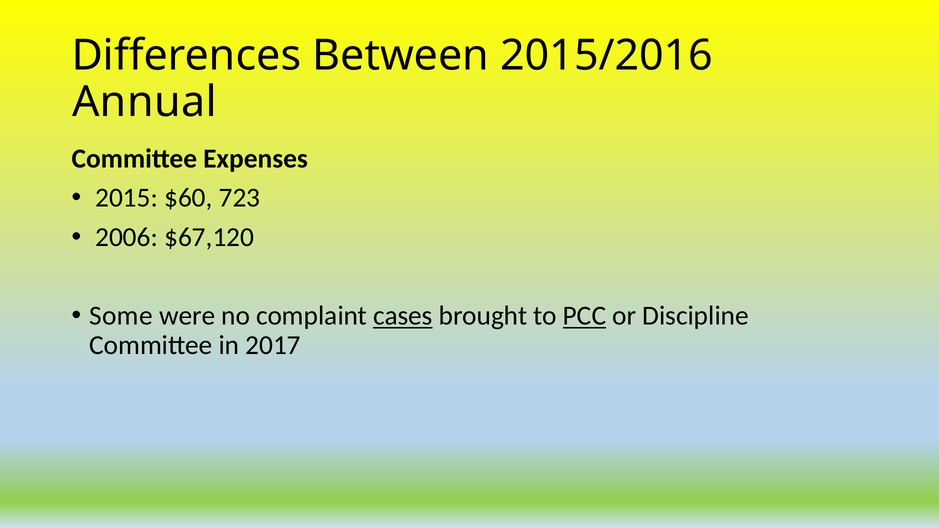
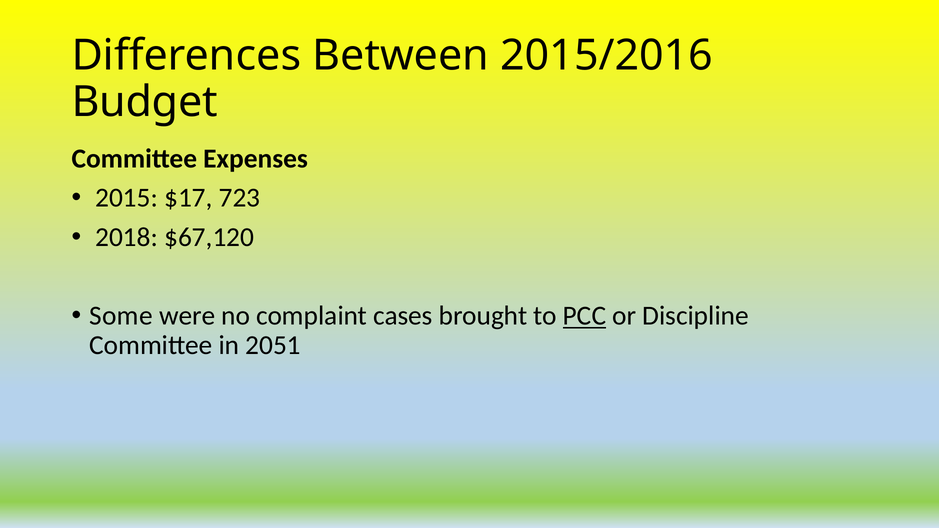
Annual: Annual -> Budget (145, 102)
$60: $60 -> $17 (188, 198)
2006: 2006 -> 2018 (127, 237)
cases underline: present -> none (403, 316)
2017: 2017 -> 2051 (273, 345)
